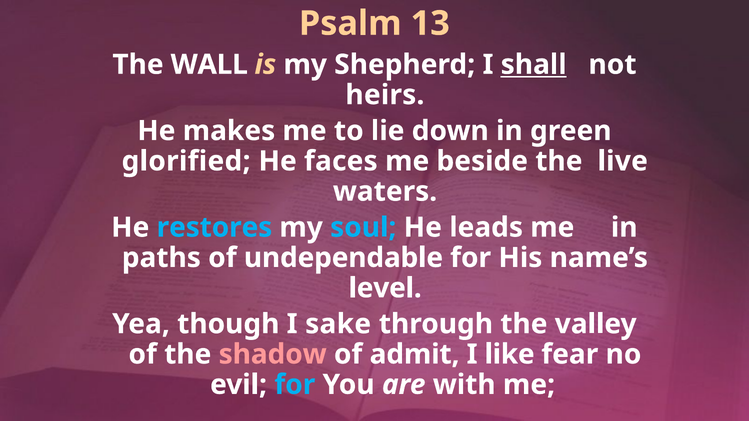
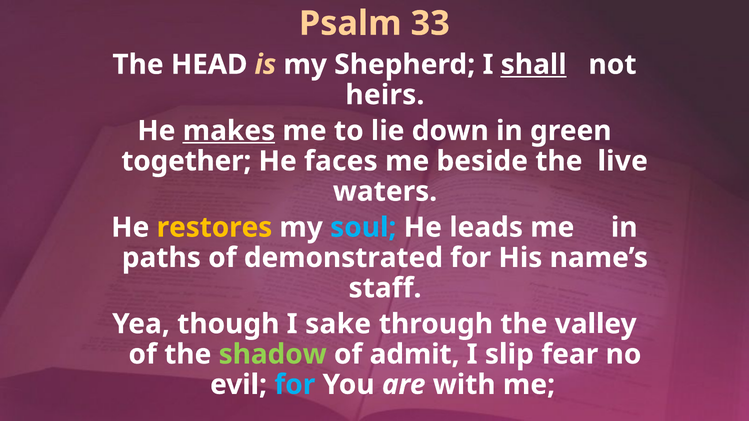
13: 13 -> 33 (430, 23)
WALL: WALL -> HEAD (209, 65)
makes underline: none -> present (229, 131)
glorified: glorified -> together (186, 161)
restores colour: light blue -> yellow (214, 228)
undependable: undependable -> demonstrated (343, 258)
level: level -> staff (385, 288)
shadow colour: pink -> light green (273, 355)
like: like -> slip (509, 355)
